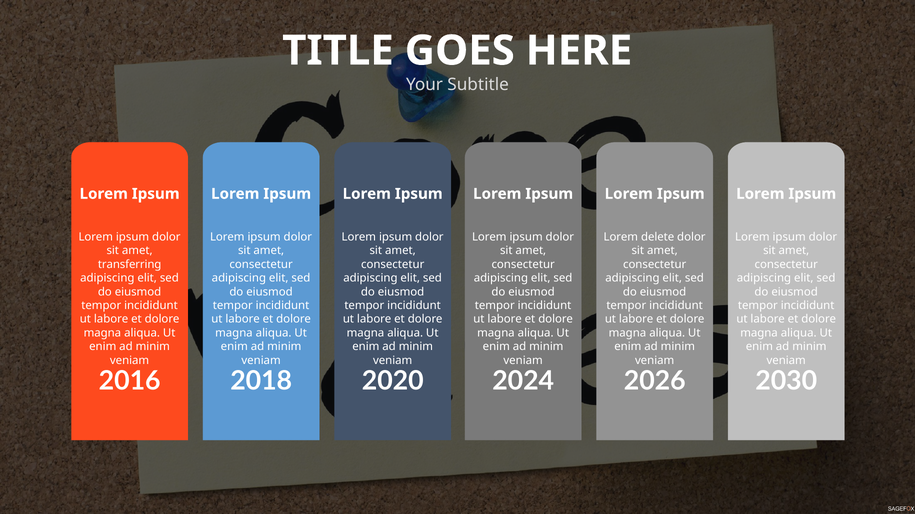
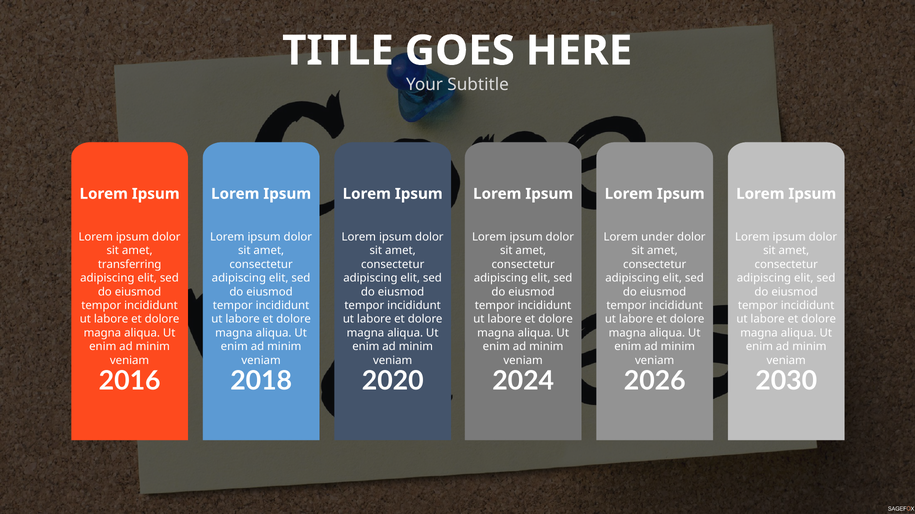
delete: delete -> under (658, 237)
